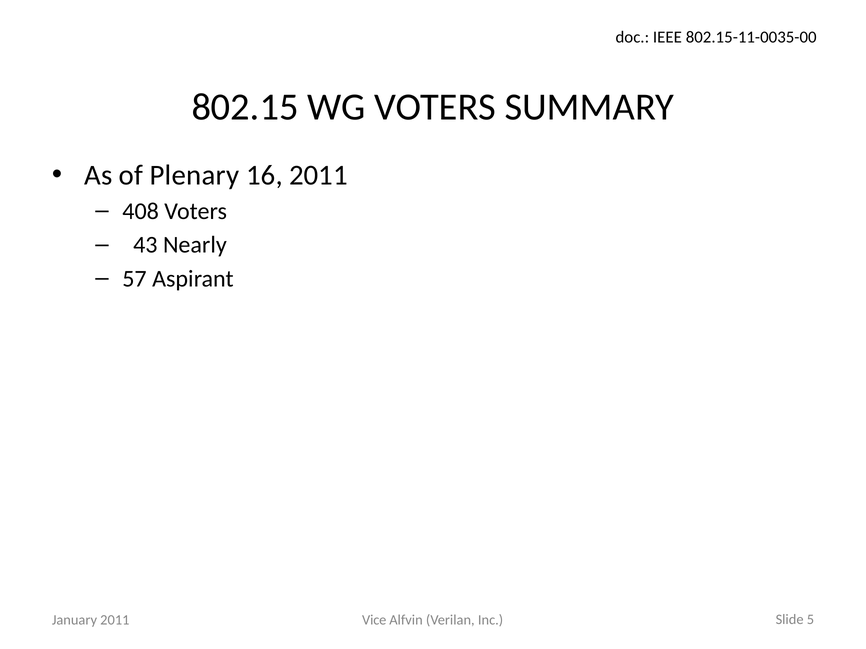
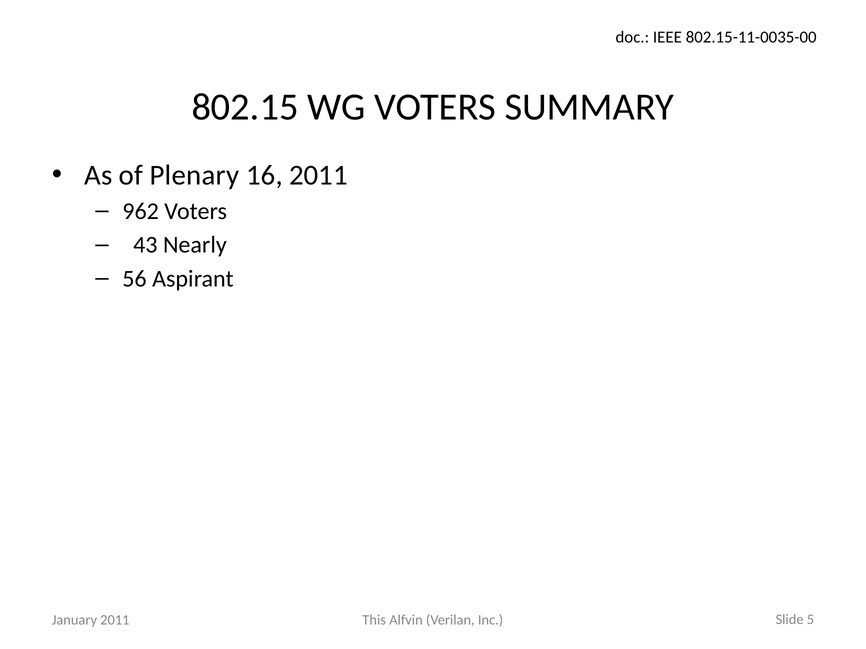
408: 408 -> 962 (141, 211)
57: 57 -> 56 (135, 279)
Vice: Vice -> This (374, 620)
